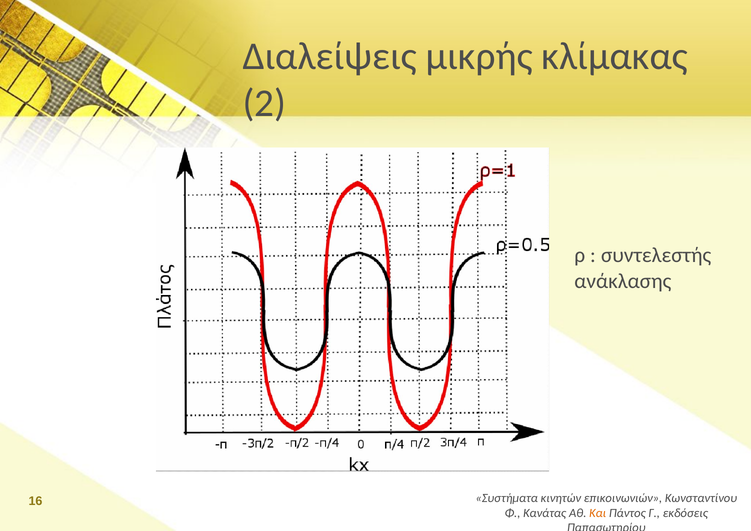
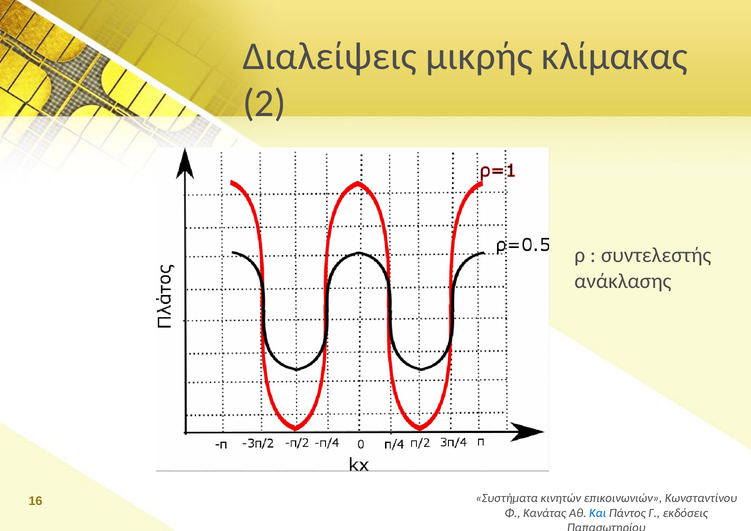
Και colour: orange -> blue (598, 513)
